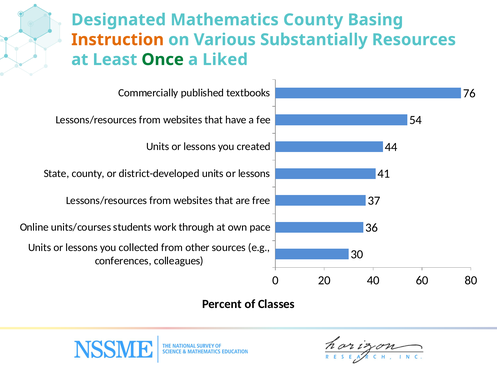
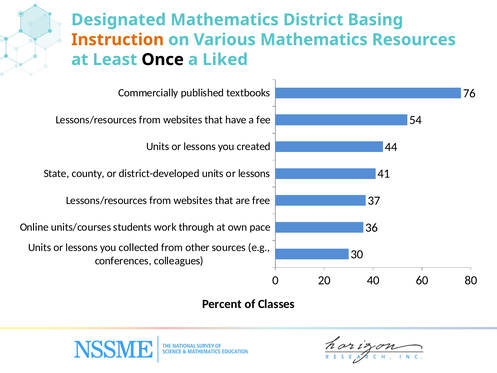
Mathematics County: County -> District (313, 20)
Various Substantially: Substantially -> Mathematics (314, 40)
Once colour: green -> black (163, 60)
